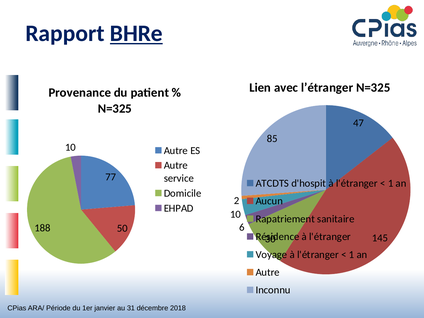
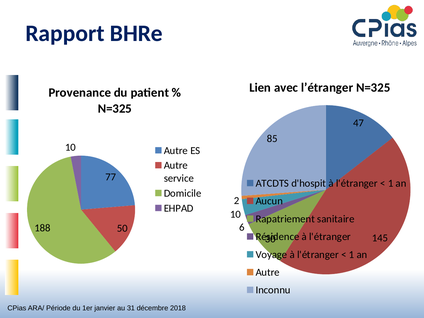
BHRe underline: present -> none (136, 34)
